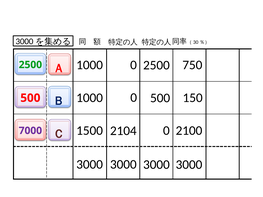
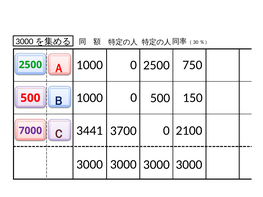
1500: 1500 -> 3441 (90, 131)
2104: 2104 -> 3700 (123, 131)
